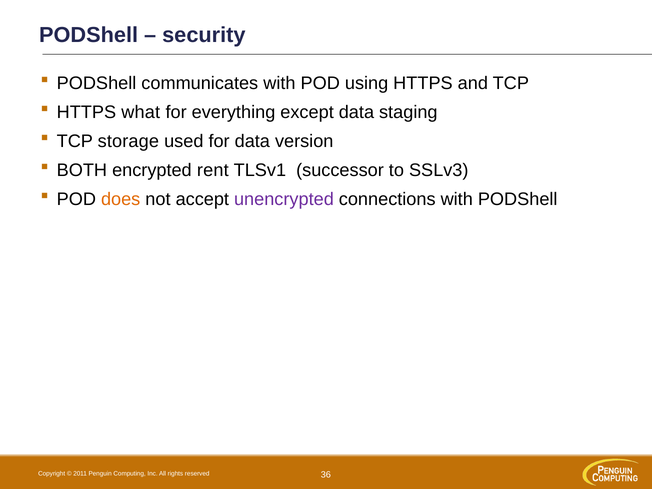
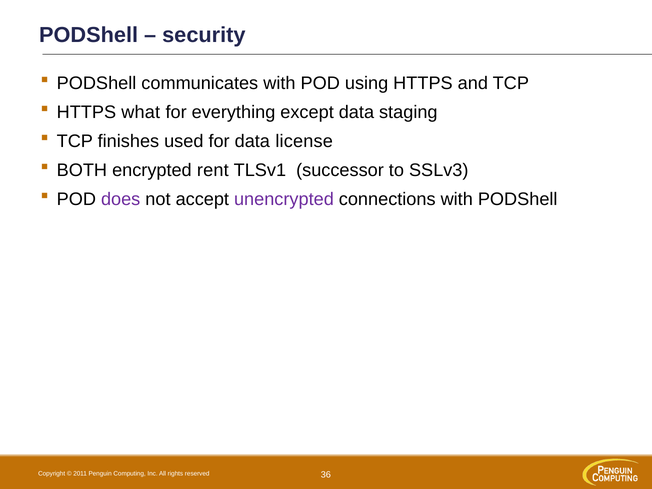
storage: storage -> finishes (128, 141)
version: version -> license (304, 141)
does colour: orange -> purple (121, 199)
